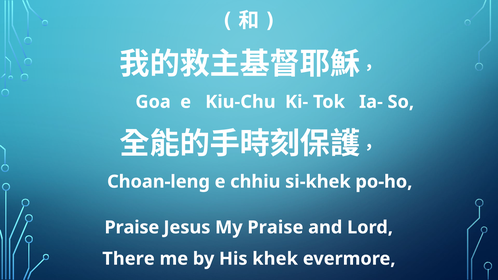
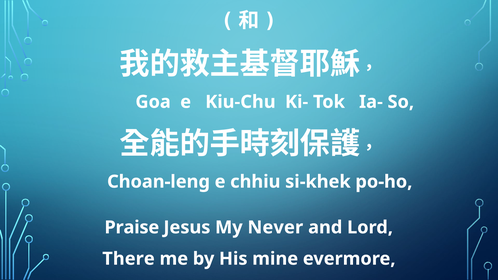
My Praise: Praise -> Never (275, 227)
khek: khek -> mine (275, 259)
